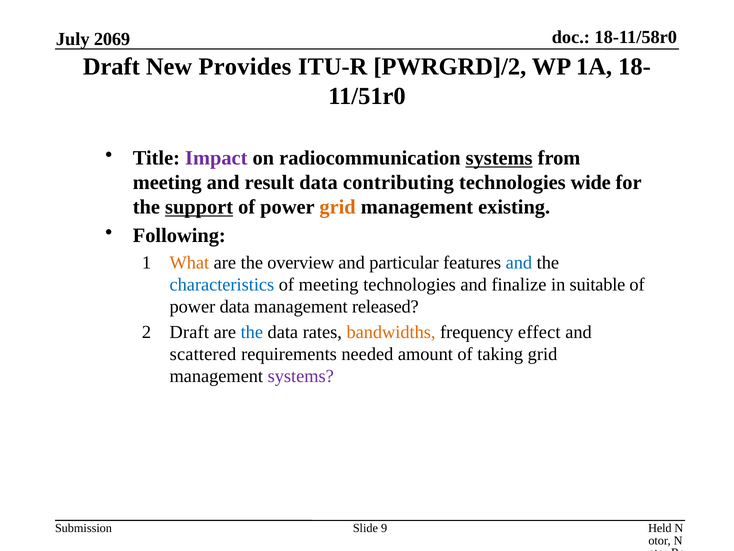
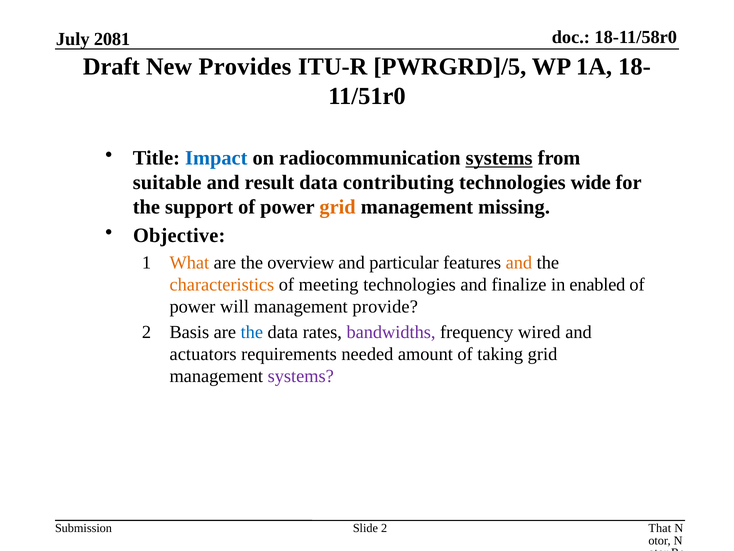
2069: 2069 -> 2081 (112, 39)
PWRGRD]/2: PWRGRD]/2 -> PWRGRD]/5 (450, 67)
Impact colour: purple -> blue (216, 158)
meeting: meeting -> suitable (167, 183)
support underline: present -> none (199, 207)
existing: existing -> missing (514, 207)
Following: Following -> Objective (179, 236)
and colour: blue -> orange (519, 262)
characteristics colour: blue -> orange (222, 284)
suitable: suitable -> enabled (597, 284)
power data: data -> will (235, 306)
released: released -> provide (385, 306)
Draft: Draft -> Basis (189, 332)
bandwidths colour: orange -> purple (391, 332)
effect: effect -> wired (539, 332)
scattered: scattered -> actuators (203, 354)
Held: Held -> That (660, 528)
Slide 9: 9 -> 2 (384, 528)
